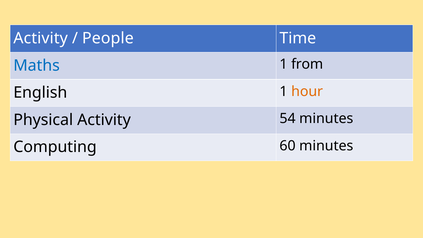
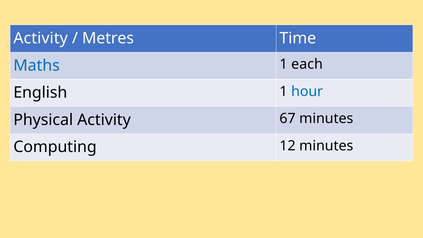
People: People -> Metres (108, 38)
from: from -> each (307, 64)
hour colour: orange -> blue (307, 91)
54: 54 -> 67 (288, 119)
60: 60 -> 12 (288, 146)
